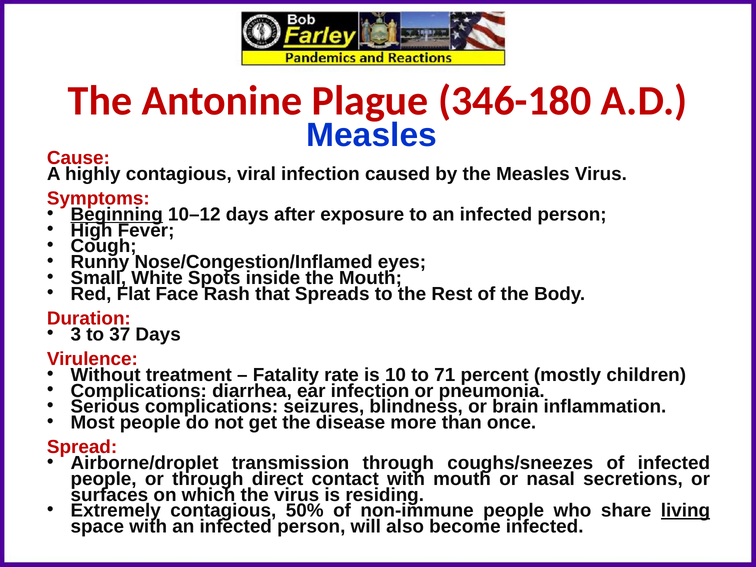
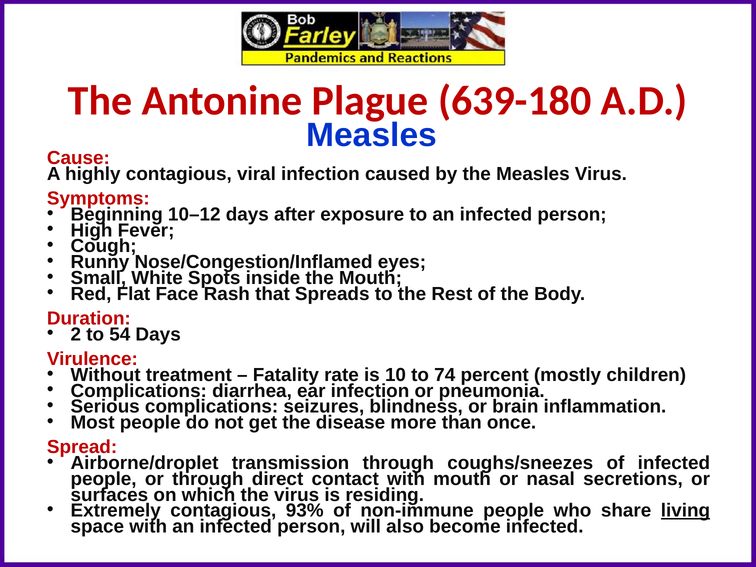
346-180: 346-180 -> 639-180 (515, 101)
Beginning underline: present -> none (117, 215)
3: 3 -> 2 (76, 334)
37: 37 -> 54 (120, 334)
71: 71 -> 74 (445, 375)
50%: 50% -> 93% (305, 511)
